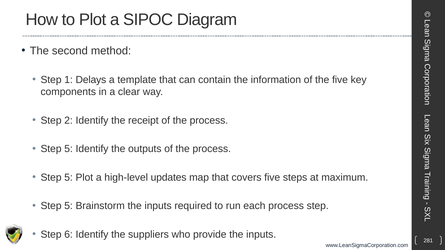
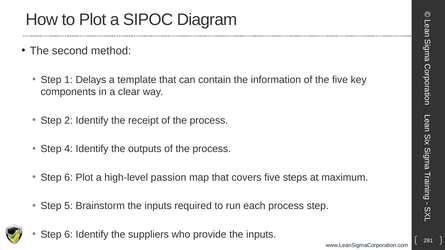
5: 5 -> 4 (69, 149)
5: 5 -> 6 (69, 178)
updates: updates -> passion (169, 178)
